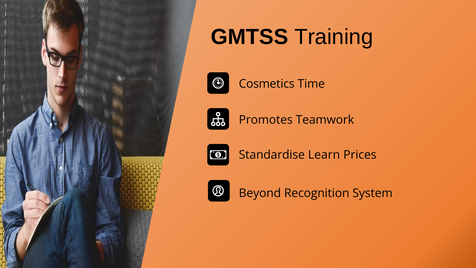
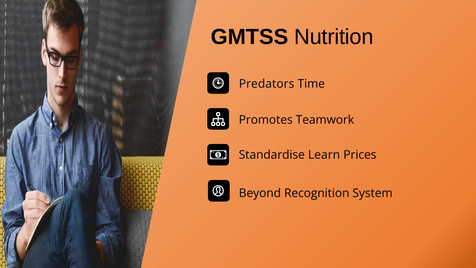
Training: Training -> Nutrition (334, 37)
Cosmetics: Cosmetics -> Predators (267, 84)
